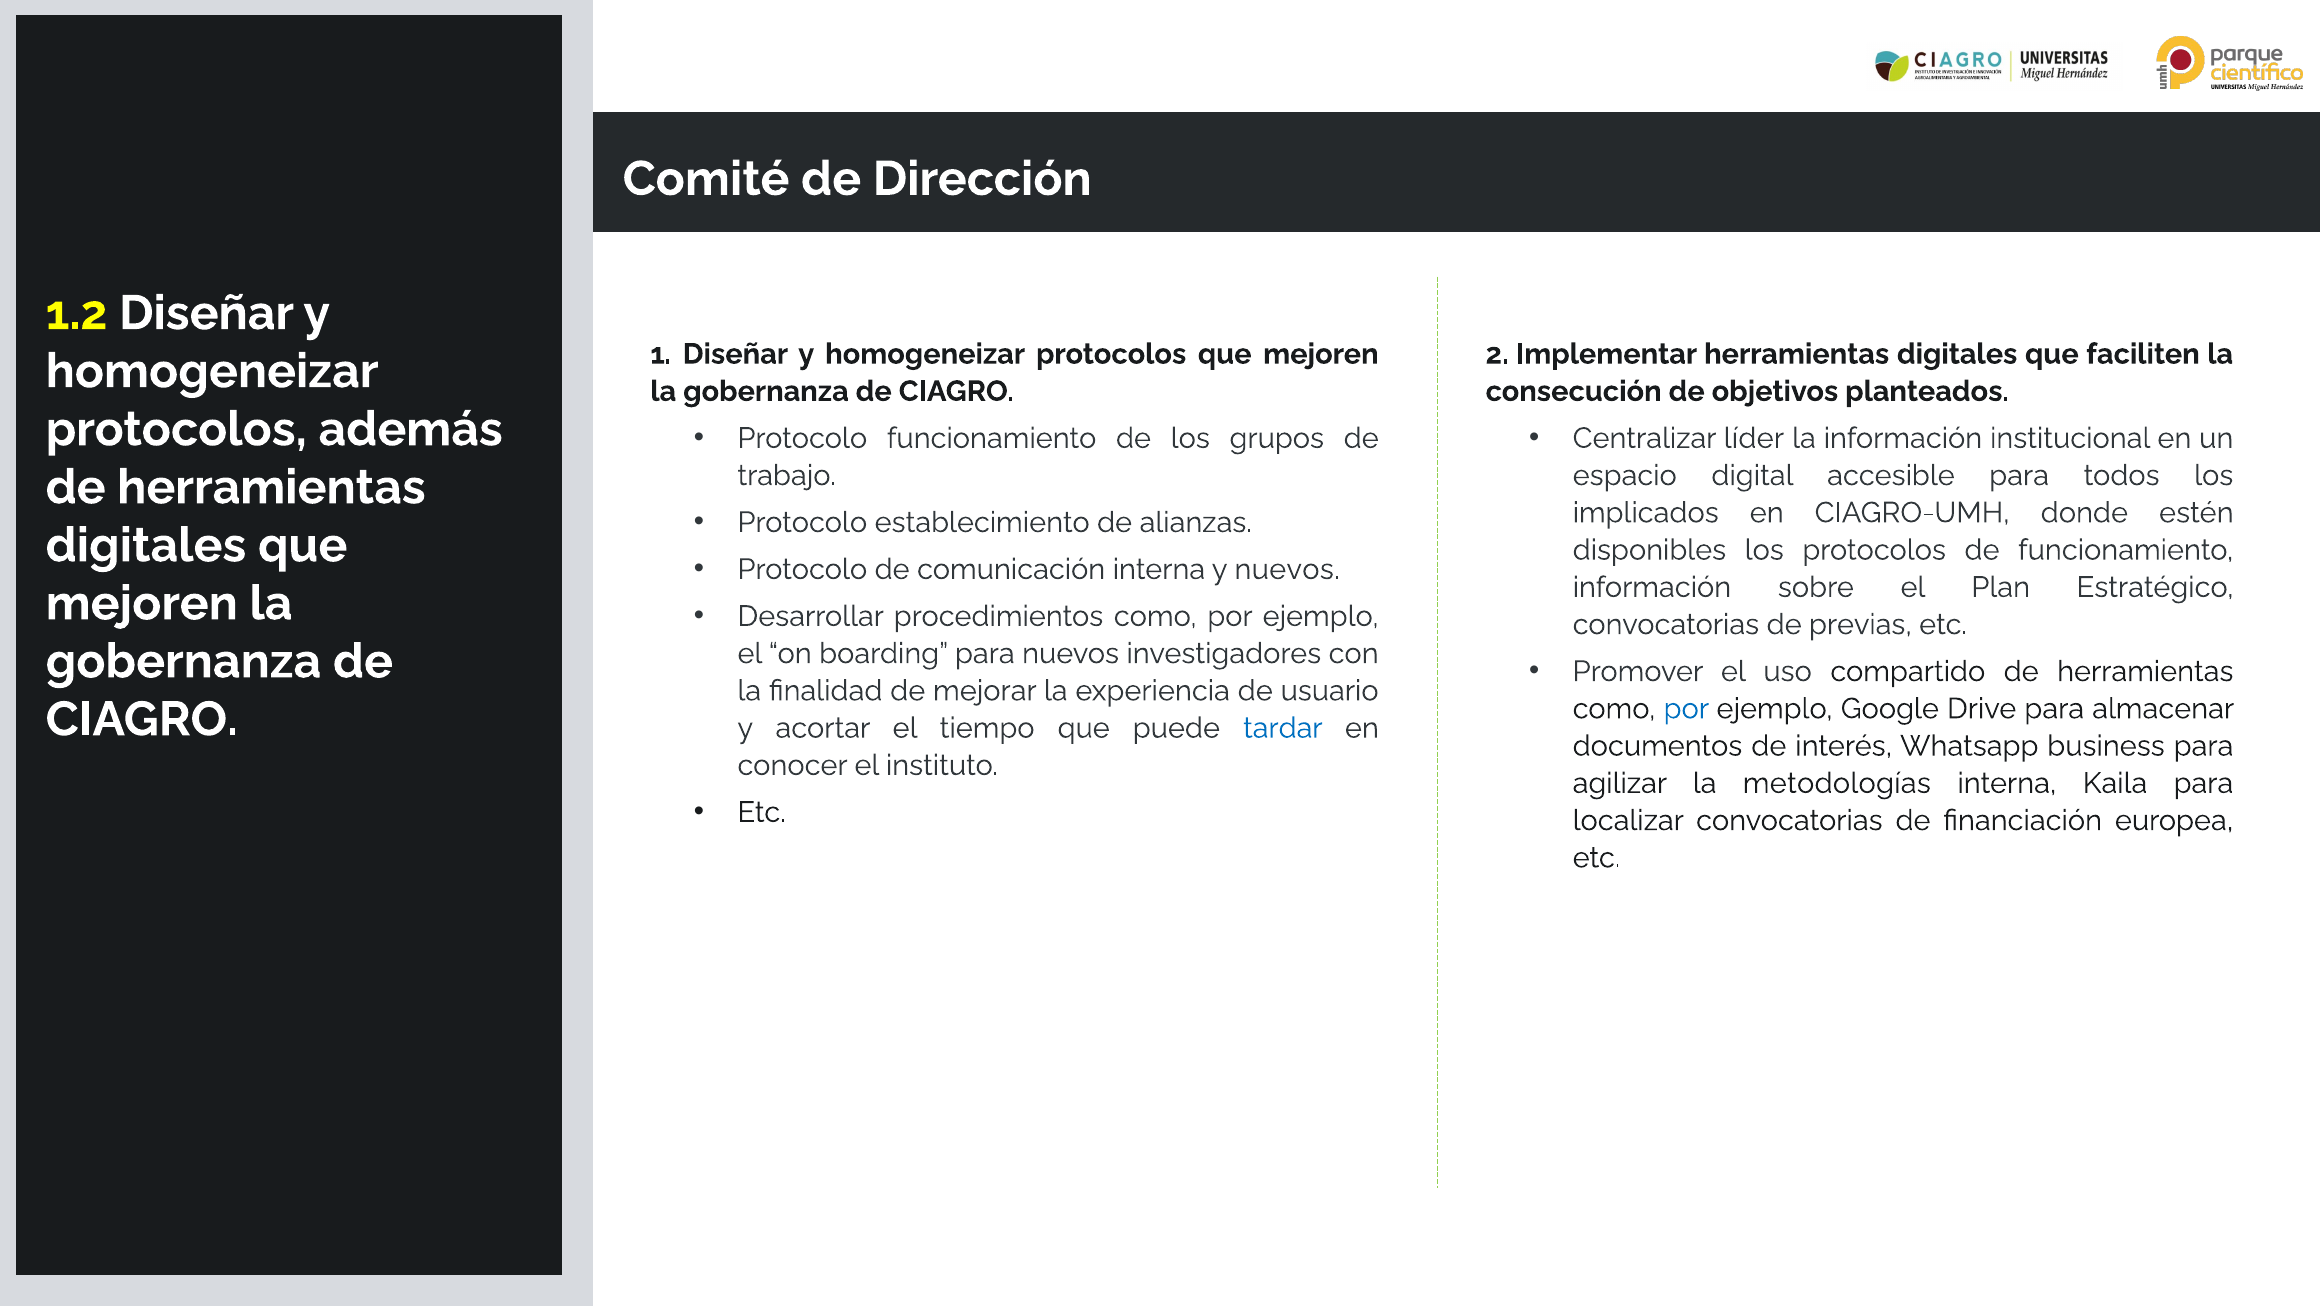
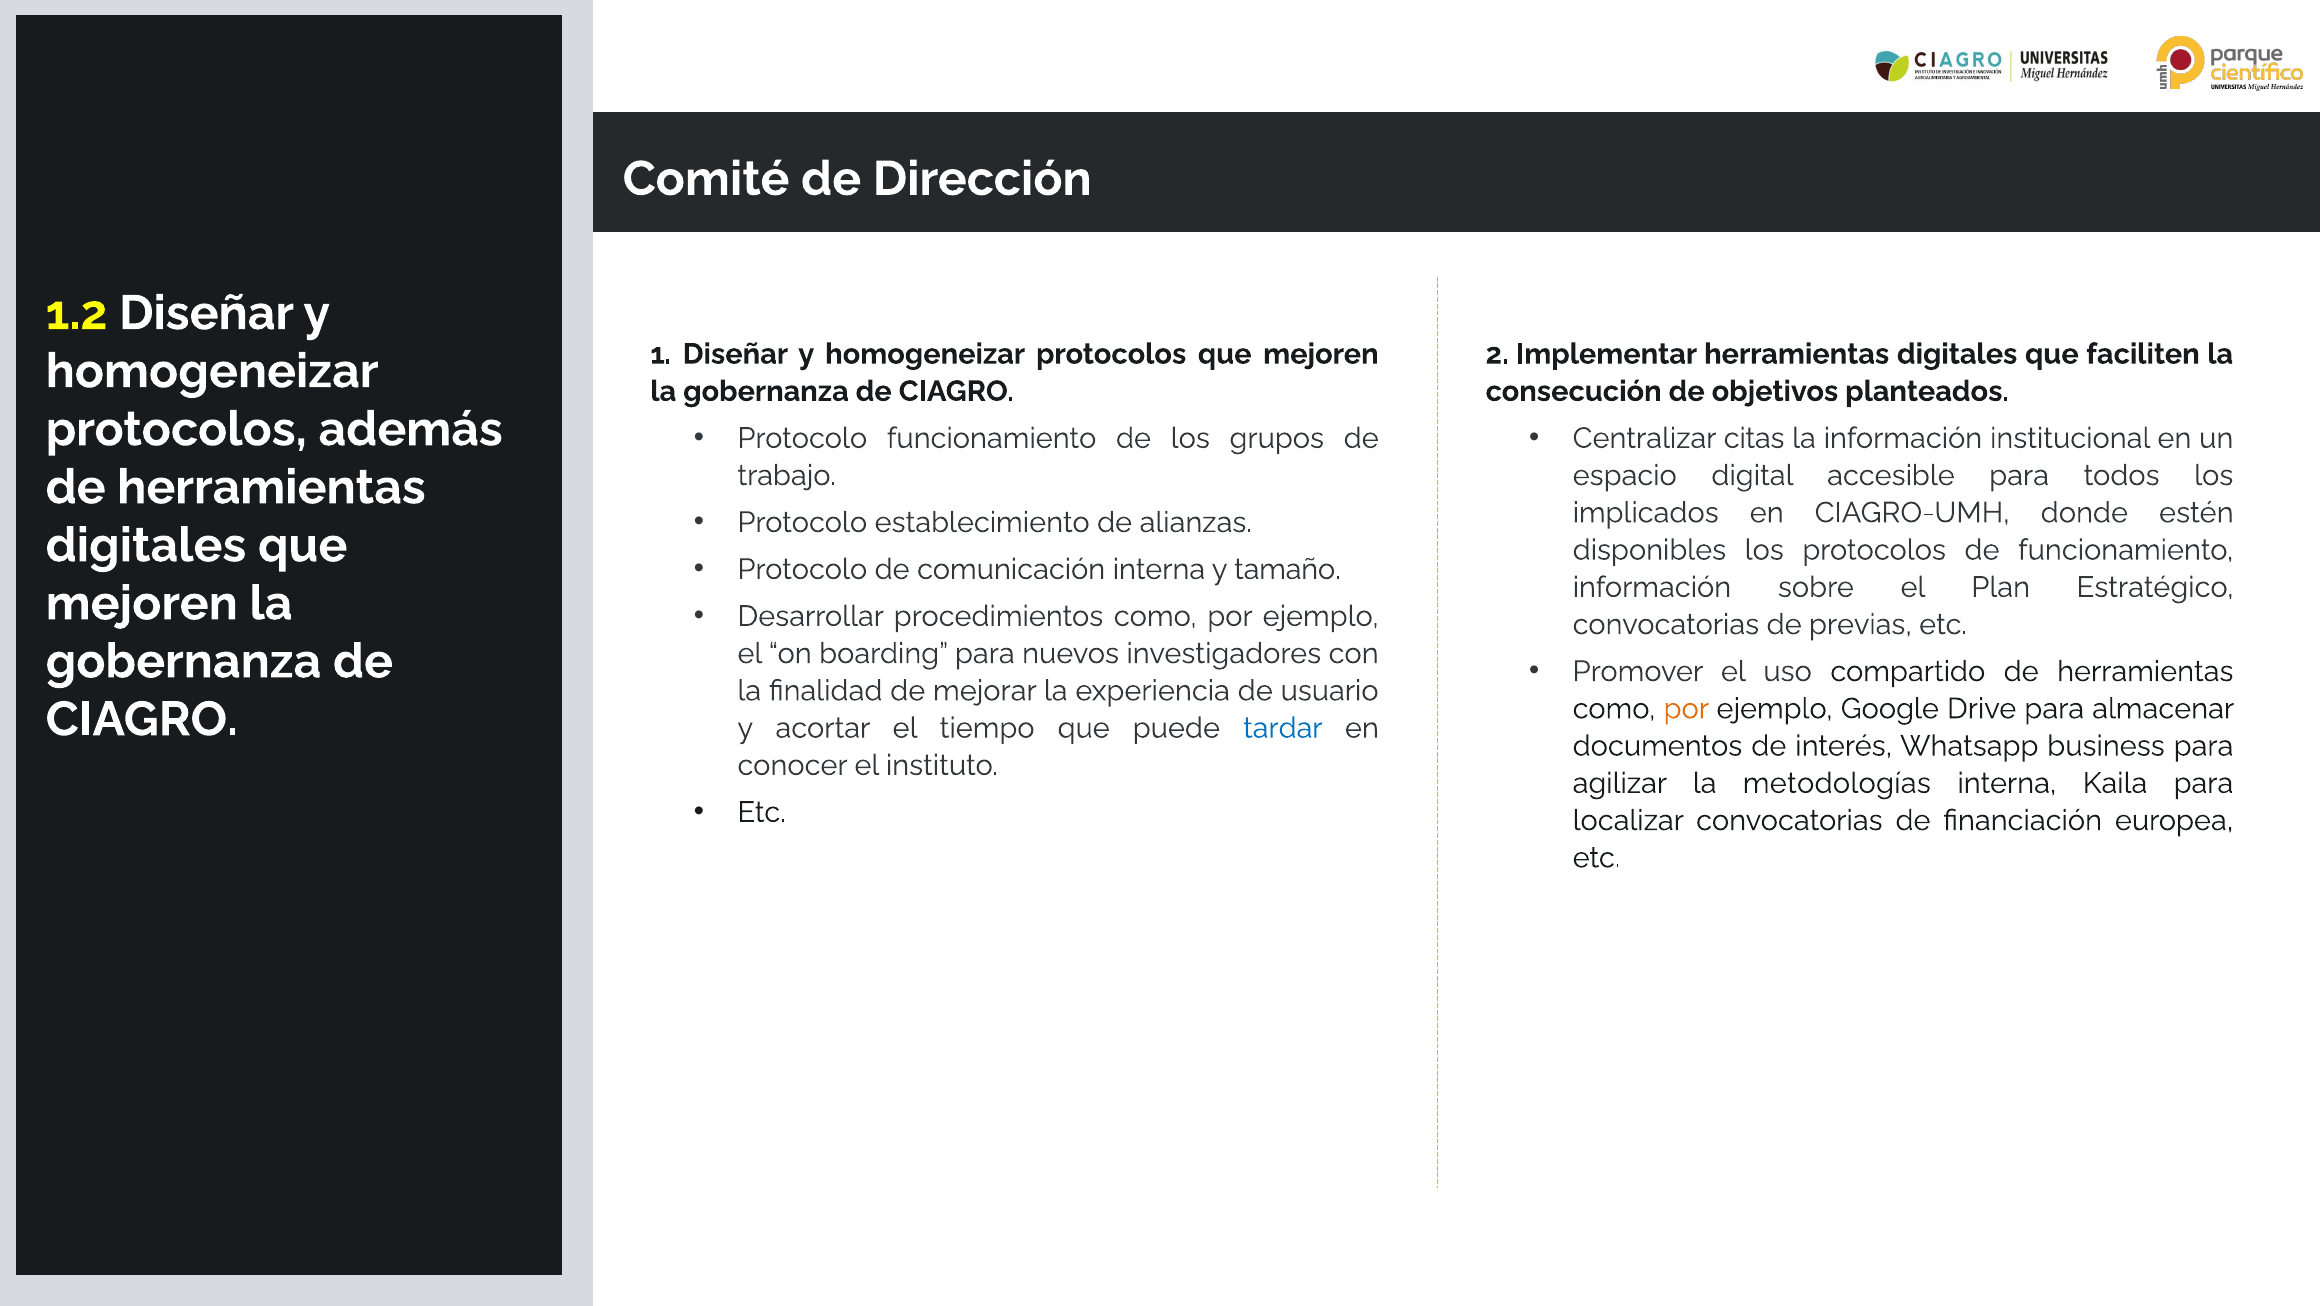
líder: líder -> citas (1754, 438)
y nuevos: nuevos -> tamaño (1287, 569)
por colour: blue -> orange (1686, 709)
